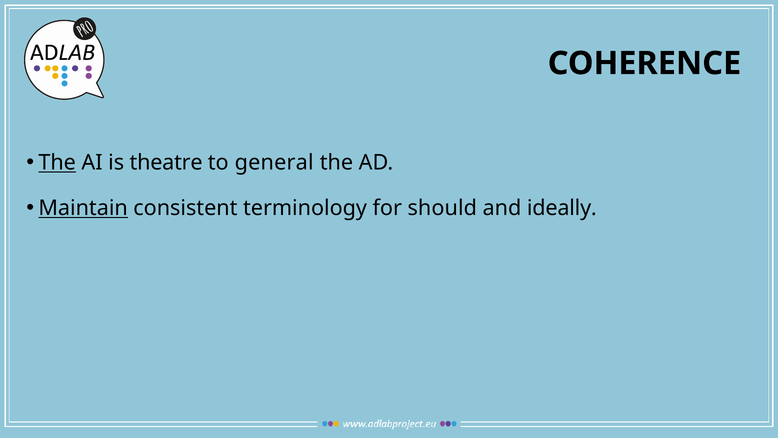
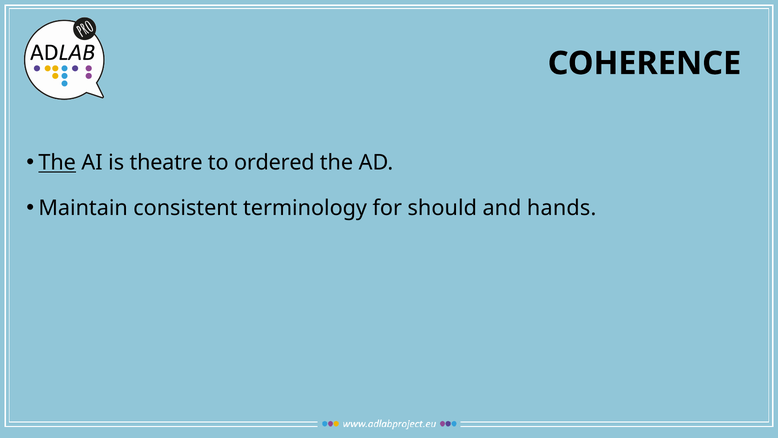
general: general -> ordered (274, 163)
Maintain underline: present -> none (83, 208)
ideally: ideally -> hands (562, 208)
